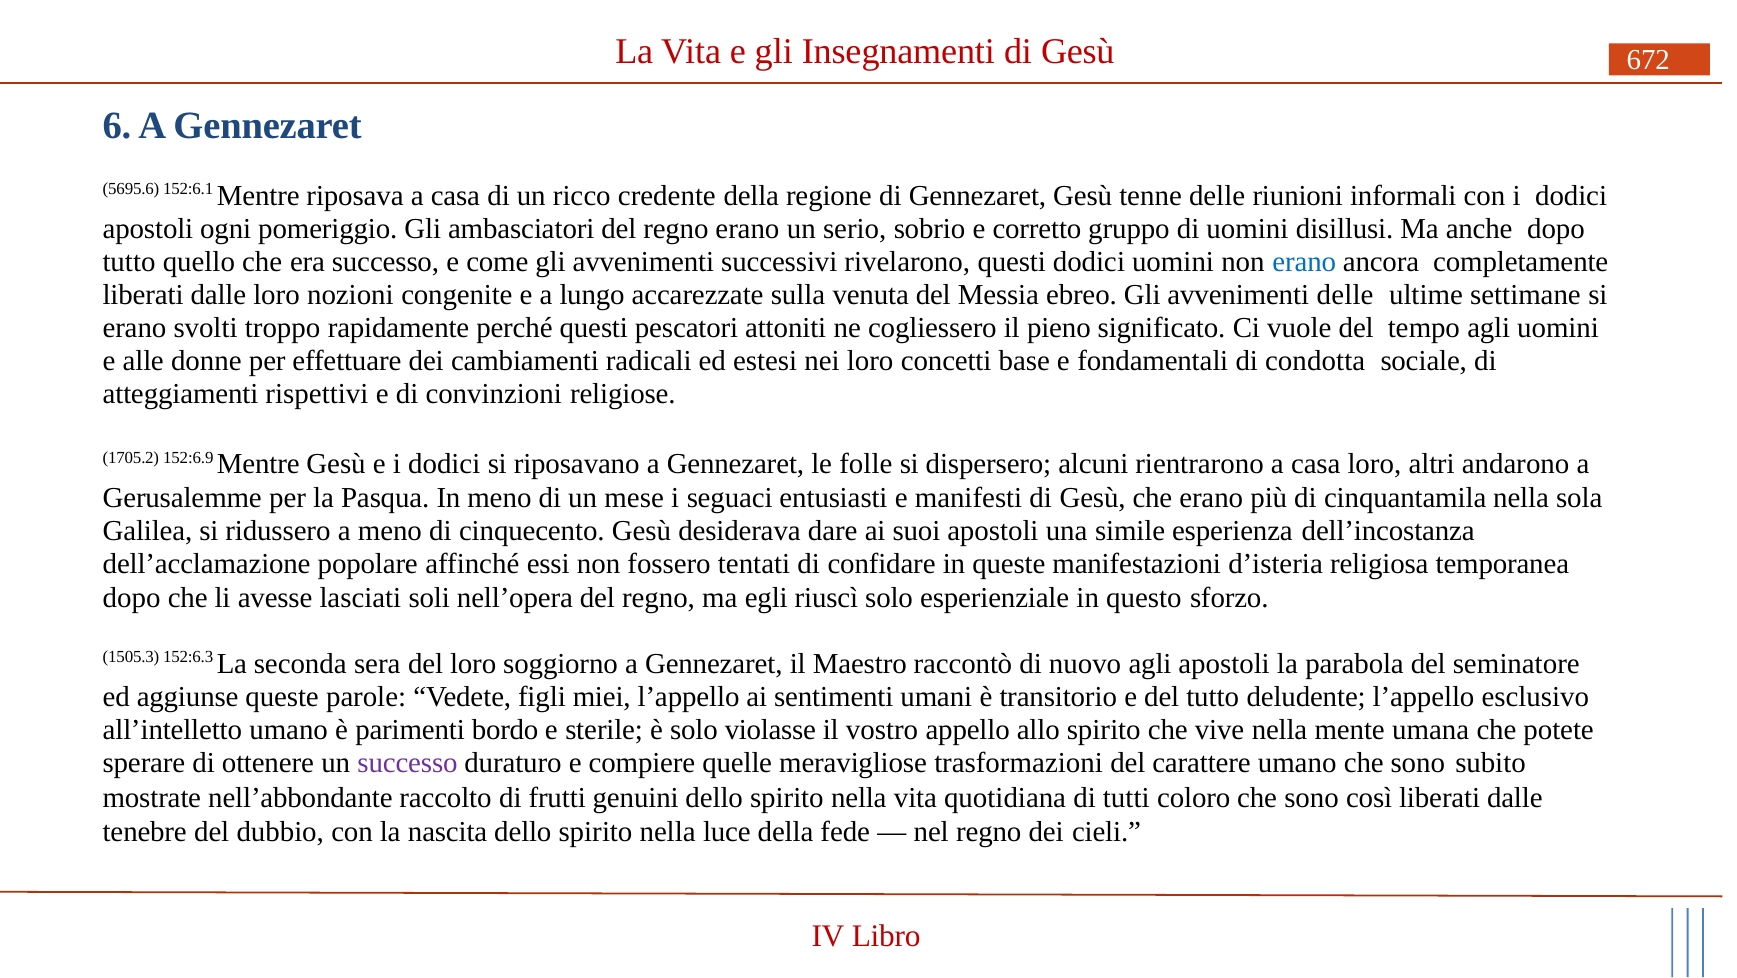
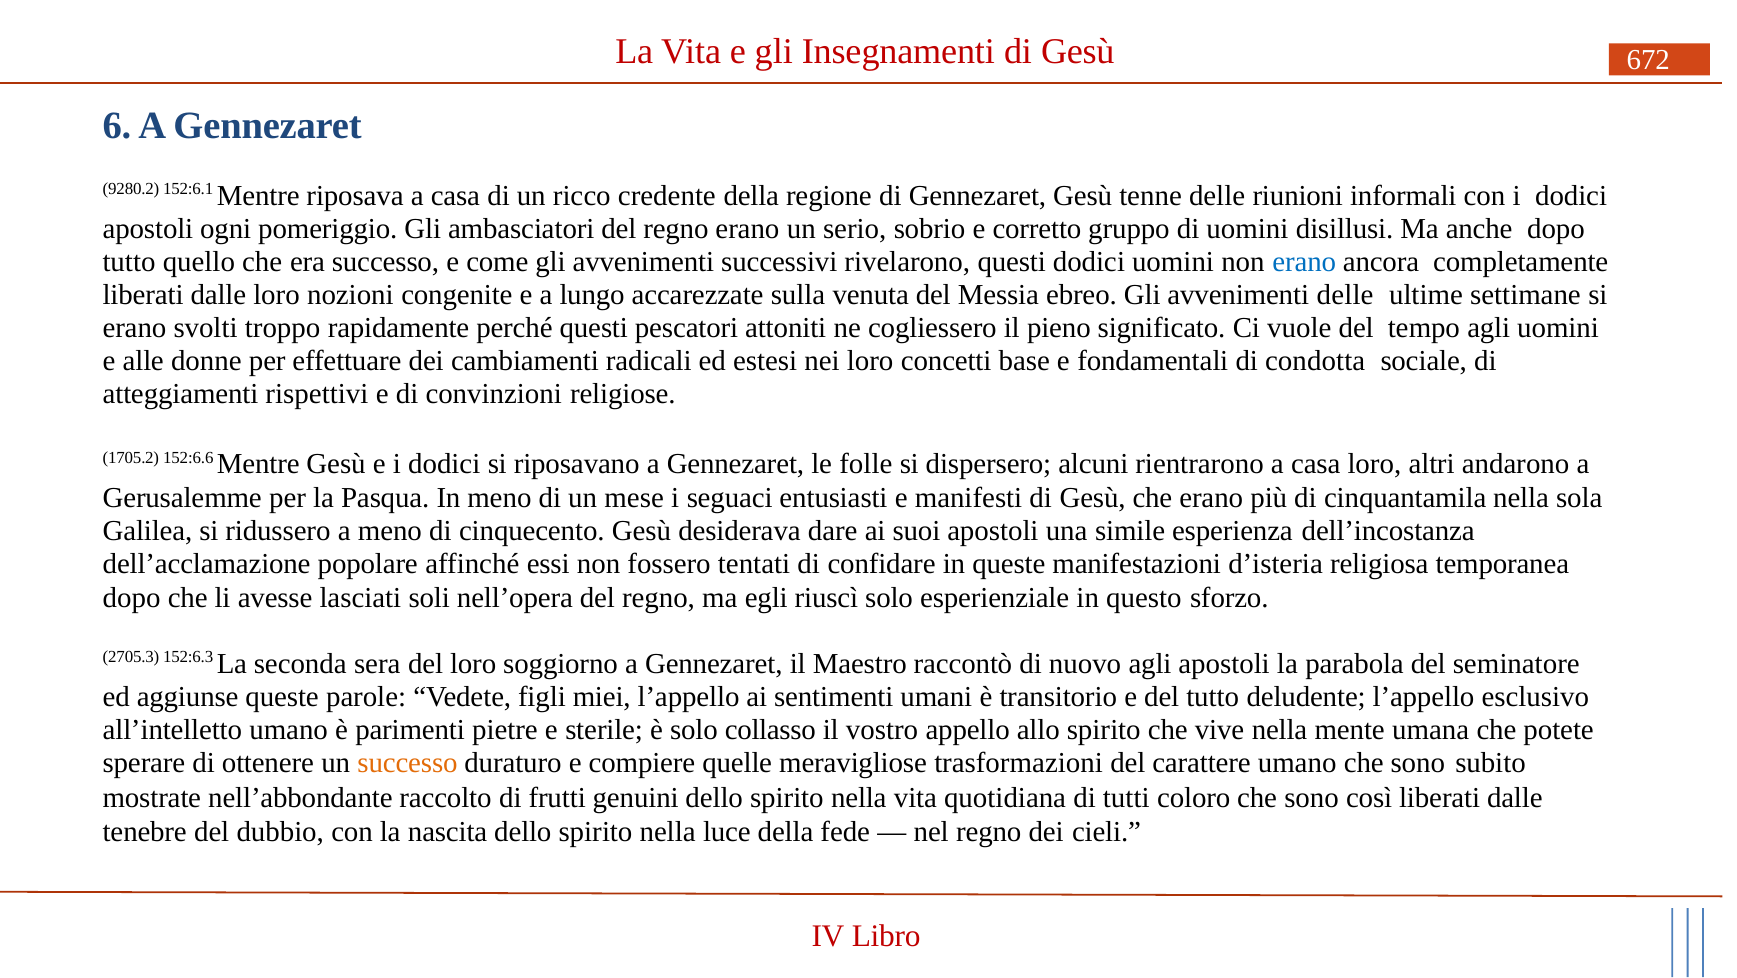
5695.6: 5695.6 -> 9280.2 (131, 189)
152:6.9: 152:6.9 -> 152:6.6 (188, 458)
1505.3: 1505.3 -> 2705.3 (131, 657)
bordo: bordo -> pietre (505, 730)
violasse: violasse -> collasso (770, 730)
successo colour: purple -> orange (408, 763)
